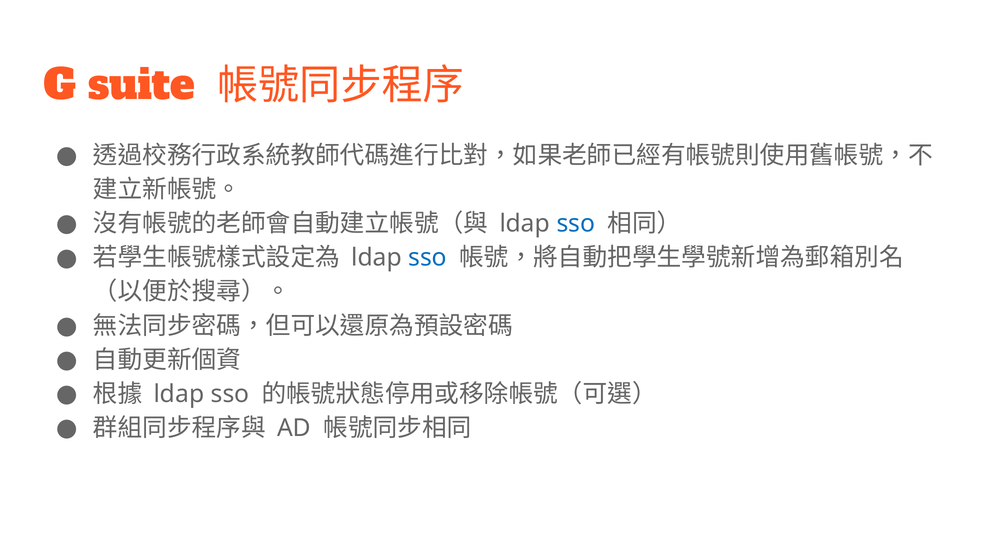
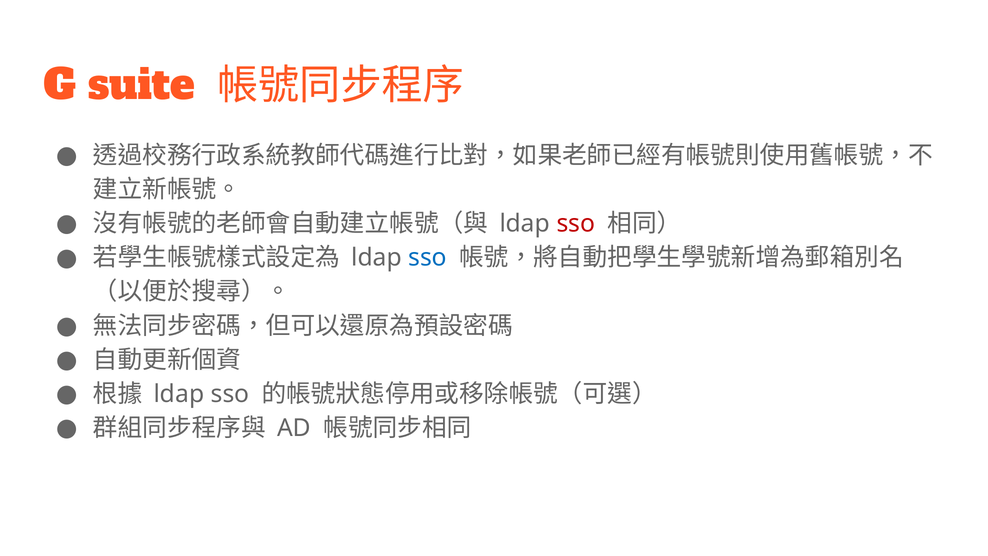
sso colour: blue -> red (576, 224)
